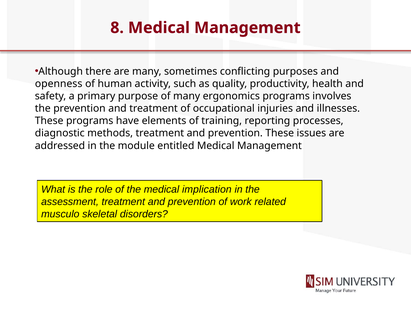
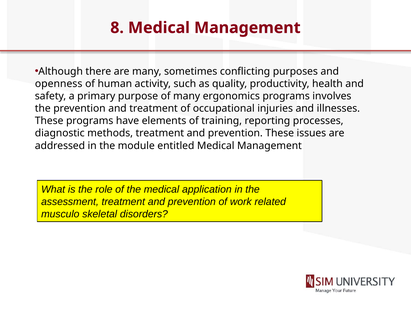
implication: implication -> application (207, 189)
